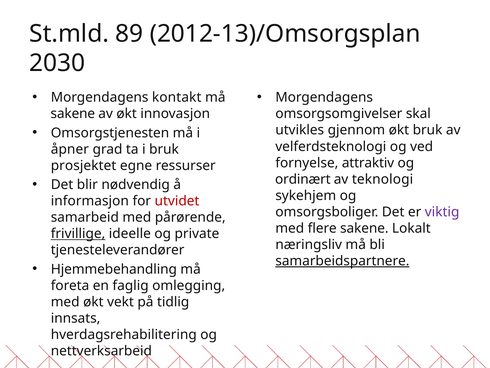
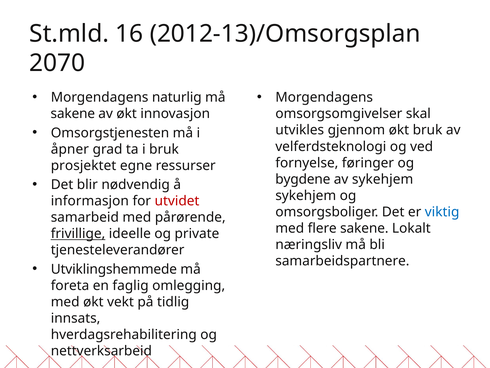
89: 89 -> 16 (129, 34)
2030: 2030 -> 2070 (57, 63)
kontakt: kontakt -> naturlig (177, 97)
attraktiv: attraktiv -> føringer (368, 163)
ordinært: ordinært -> bygdene (303, 179)
av teknologi: teknologi -> sykehjem (383, 179)
viktig colour: purple -> blue (442, 212)
samarbeidspartnere underline: present -> none (342, 261)
Hjemmebehandling: Hjemmebehandling -> Utviklingshemmede (114, 269)
